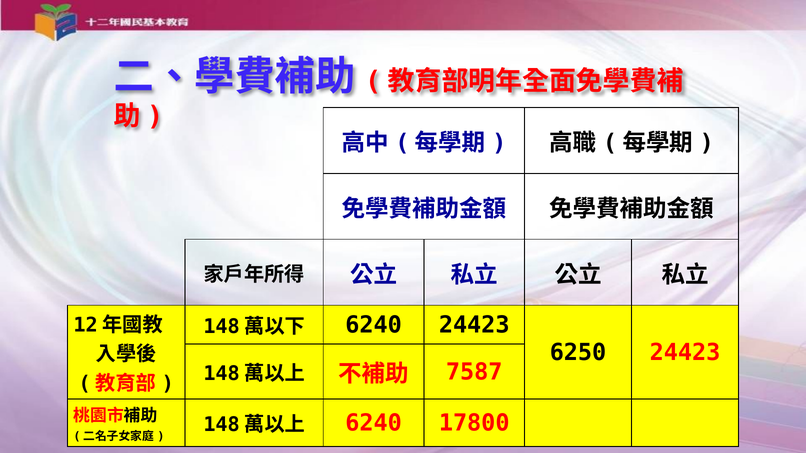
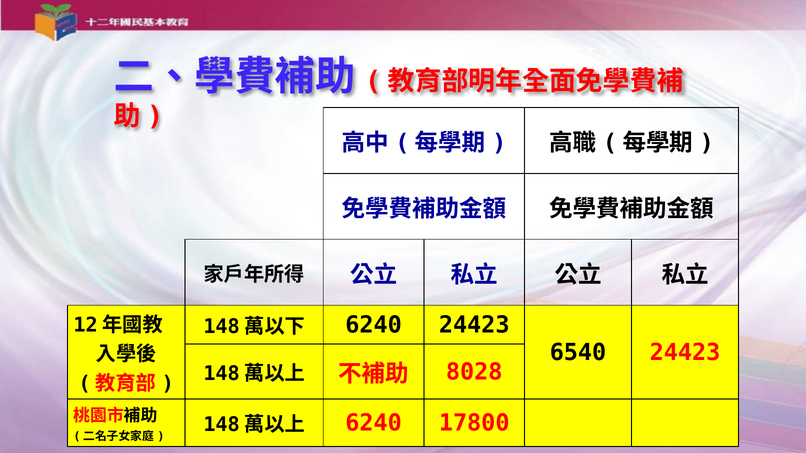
6250: 6250 -> 6540 (578, 353)
7587: 7587 -> 8028 (474, 372)
